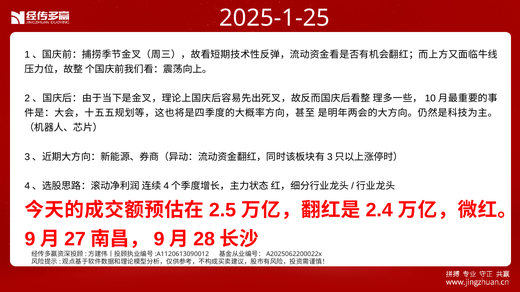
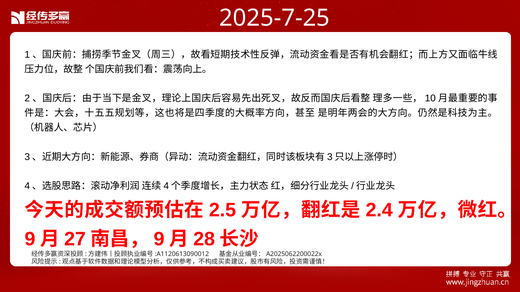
2025-1-25: 2025-1-25 -> 2025-7-25 (275, 18)
